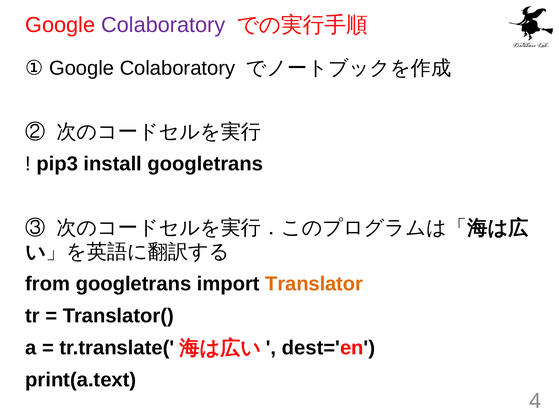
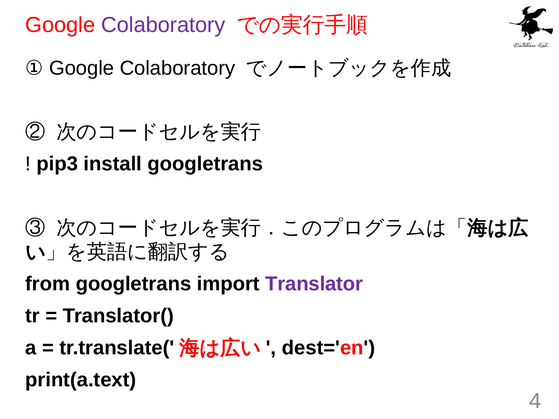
Translator colour: orange -> purple (314, 284)
